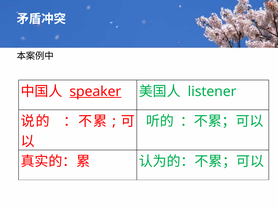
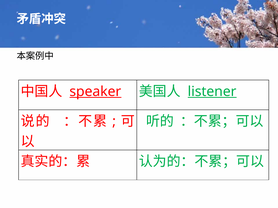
listener underline: none -> present (212, 92)
